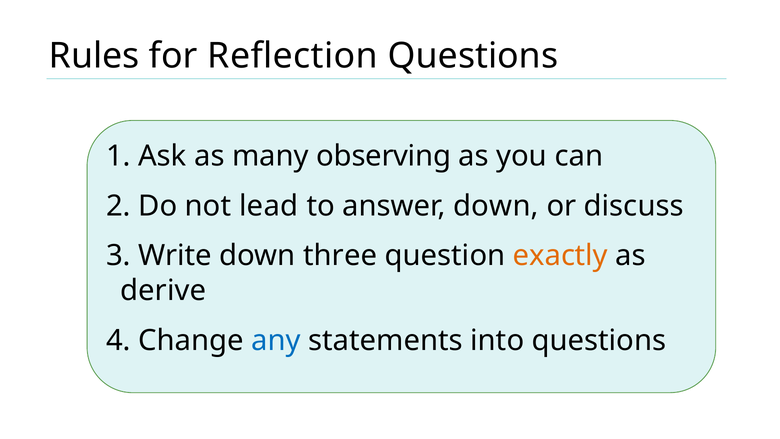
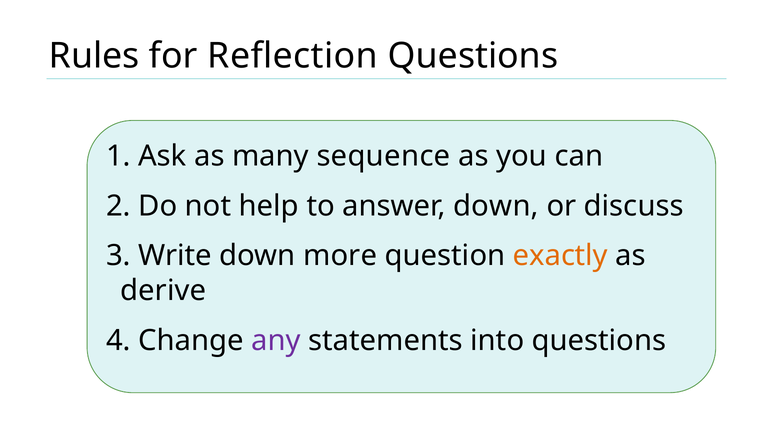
observing: observing -> sequence (383, 156)
lead: lead -> help (269, 206)
three: three -> more (340, 256)
any colour: blue -> purple (276, 340)
